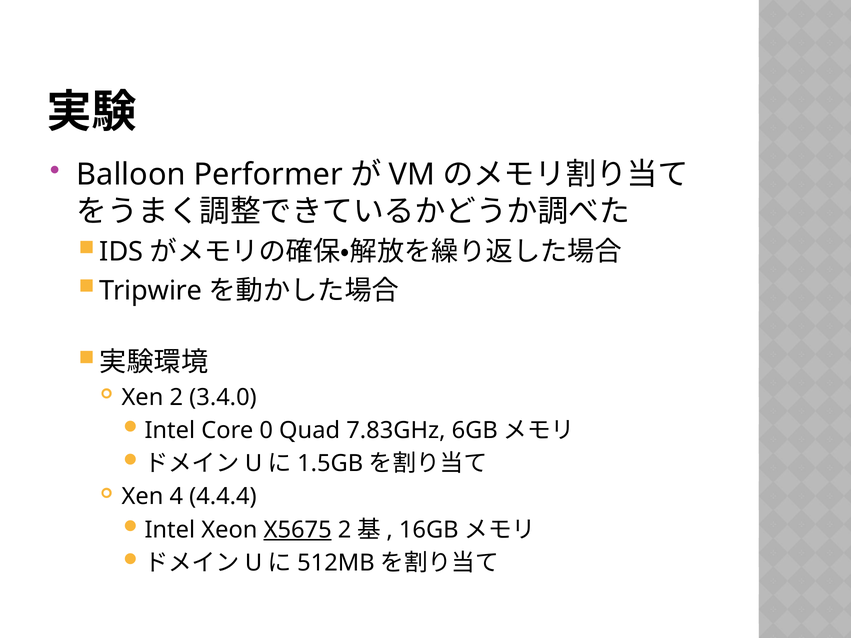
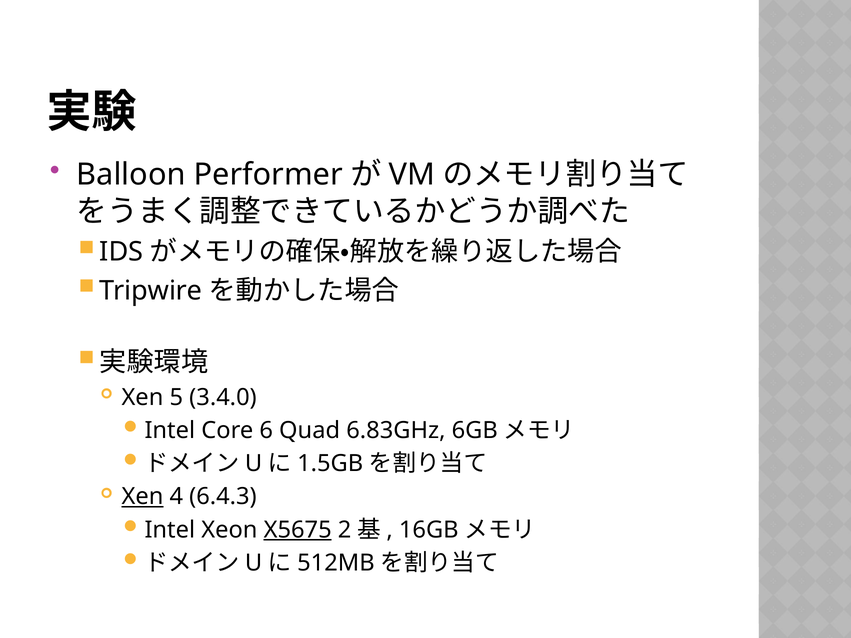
Xen 2: 2 -> 5 (176, 397)
0: 0 -> 6 (266, 431)
7.83GHz: 7.83GHz -> 6.83GHz (396, 431)
Xen underline: none -> present (142, 497)
4.4.4: 4.4.4 -> 6.4.3 (223, 497)
